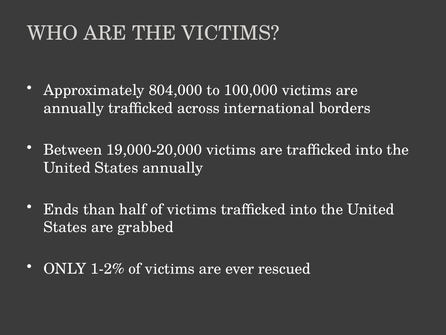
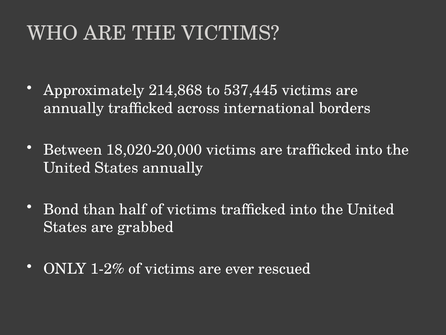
804,000: 804,000 -> 214,868 (176, 90)
100,000: 100,000 -> 537,445 (251, 90)
19,000-20,000: 19,000-20,000 -> 18,020-20,000 (154, 150)
Ends: Ends -> Bond (61, 209)
